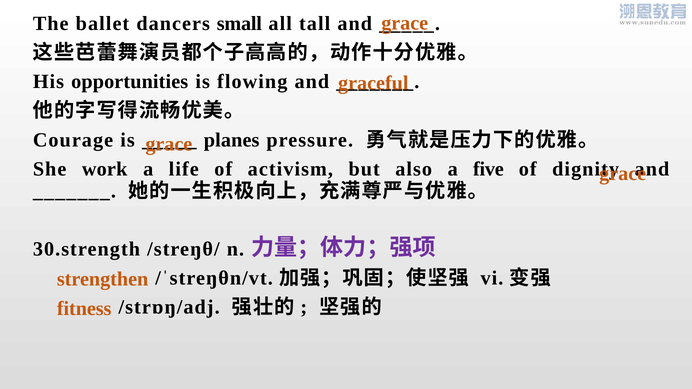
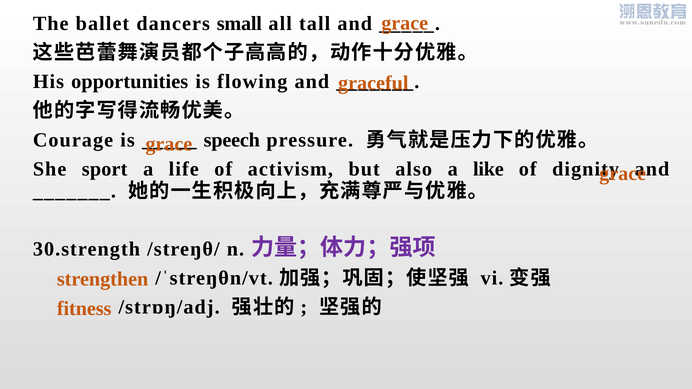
planes: planes -> speech (232, 140)
work: work -> sport (105, 169)
five: five -> like (488, 169)
